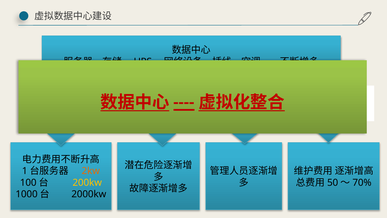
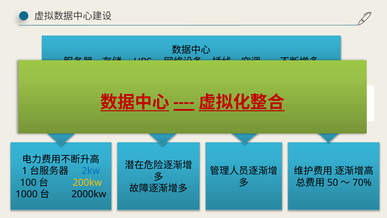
2kw colour: orange -> blue (91, 171)
